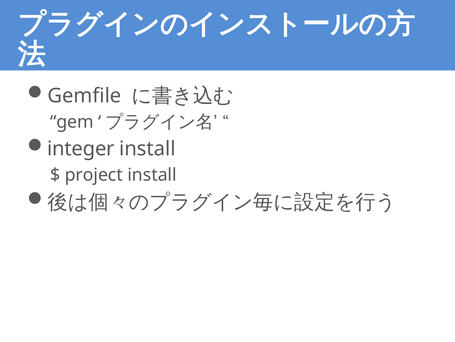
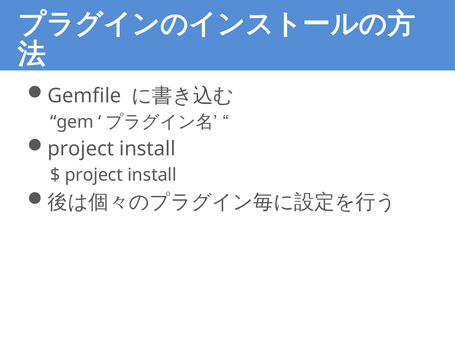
integer: integer -> project (81, 149)
